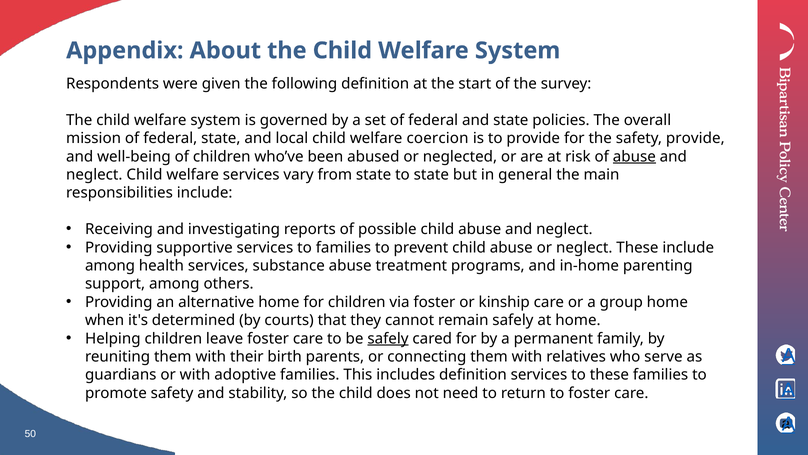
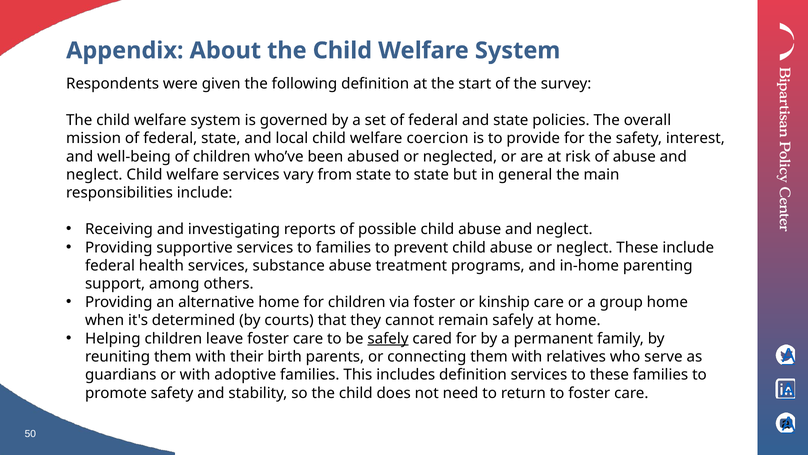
safety provide: provide -> interest (695, 138)
abuse underline: present -> none (634, 156)
among: among -> federal (110, 265)
